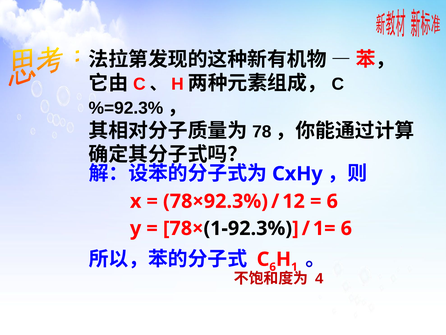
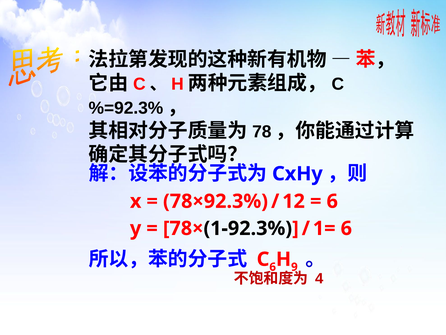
1: 1 -> 9 (294, 267)
